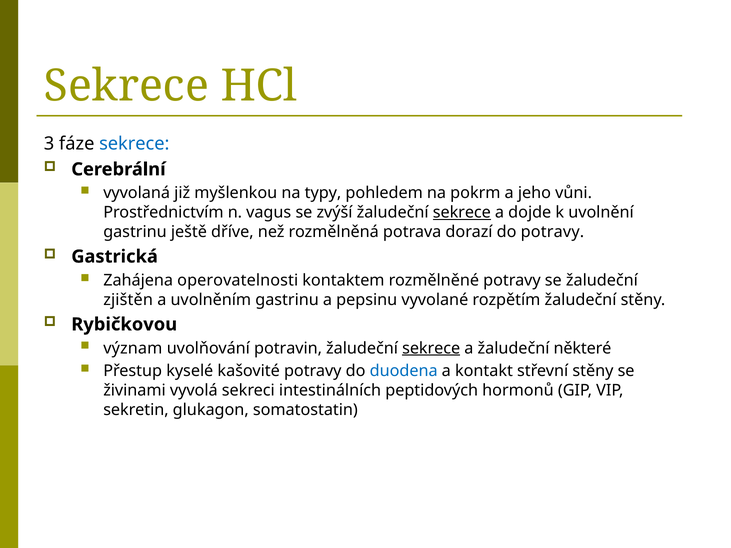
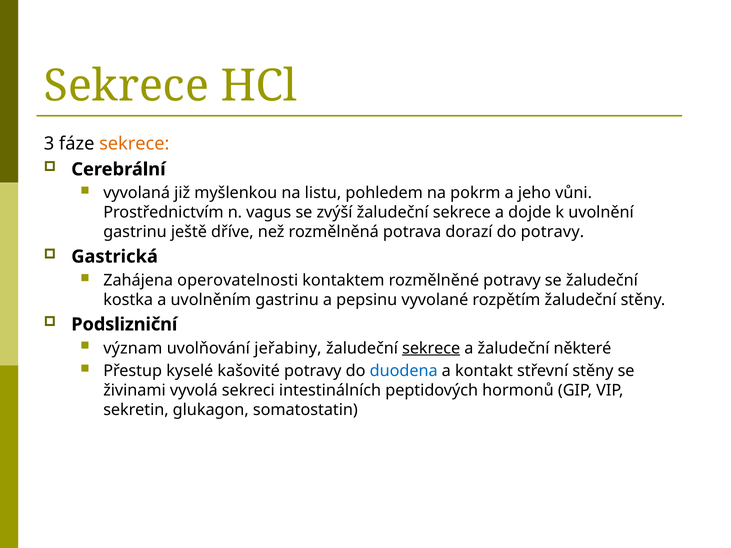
sekrece colour: blue -> orange (134, 144)
typy: typy -> listu (323, 193)
sekrece underline: present -> none (462, 213)
zjištěn: zjištěn -> kostka (128, 300)
Rybičkovou: Rybičkovou -> Podslizniční (124, 325)
potravin: potravin -> jeřabiny (288, 348)
